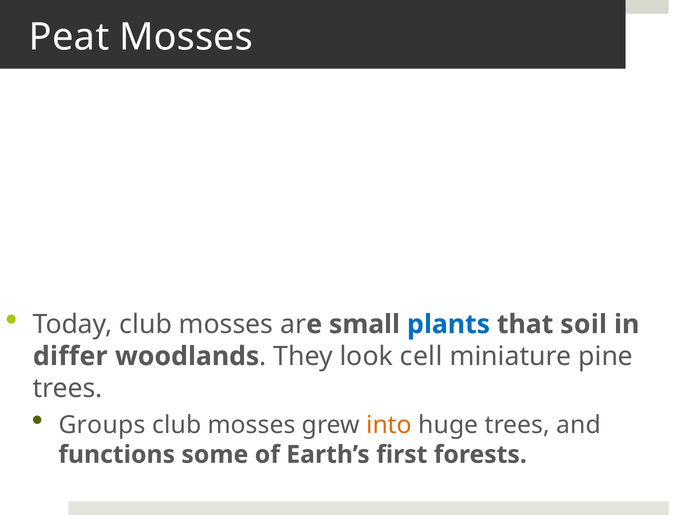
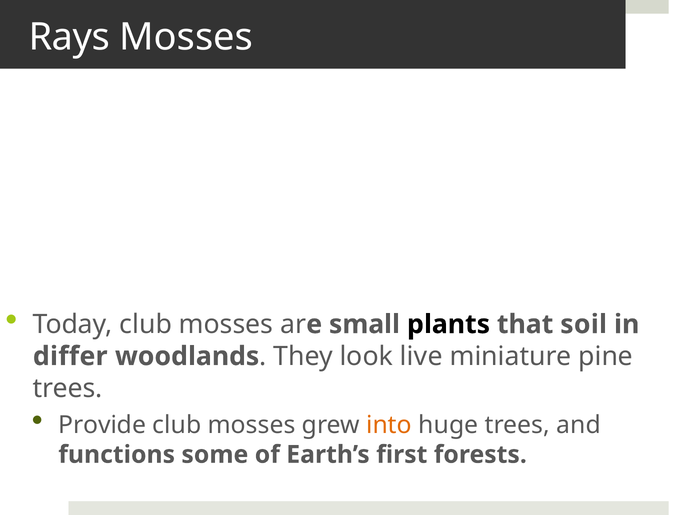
Peat: Peat -> Rays (69, 37)
plants colour: blue -> black (449, 324)
cell: cell -> live (421, 356)
Groups: Groups -> Provide (102, 424)
